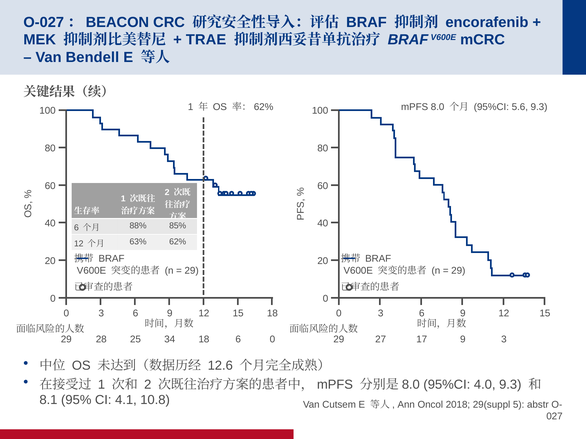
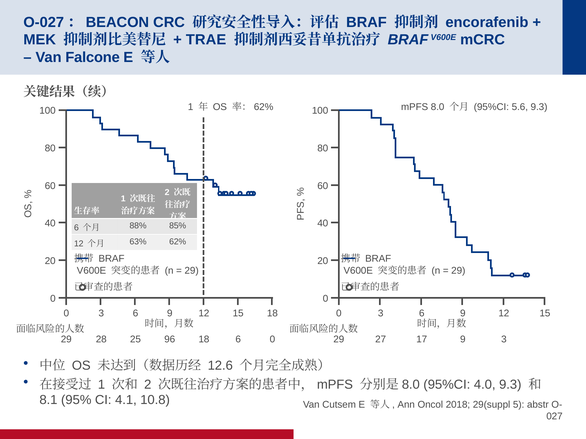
Bendell: Bendell -> Falcone (93, 57)
34: 34 -> 96 (170, 340)
